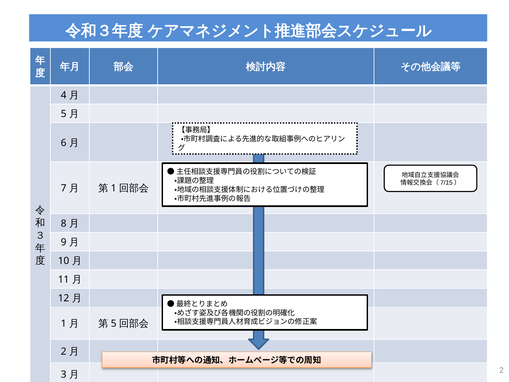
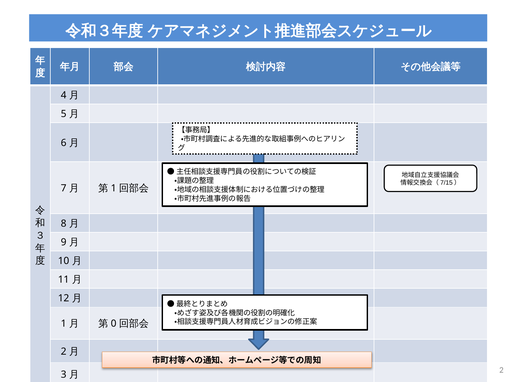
5: 5 -> 0 (114, 324)
